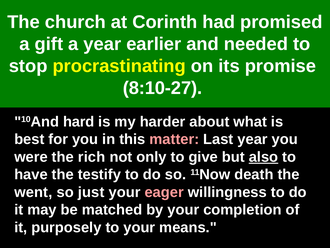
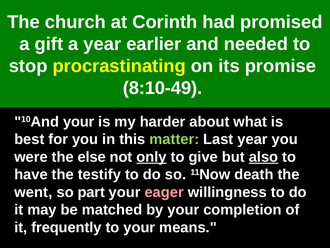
8:10-27: 8:10-27 -> 8:10-49 (162, 88)
10And hard: hard -> your (79, 121)
matter colour: pink -> light green (174, 139)
rich: rich -> else (92, 157)
only underline: none -> present (151, 157)
just: just -> part (91, 192)
purposely: purposely -> frequently (66, 227)
